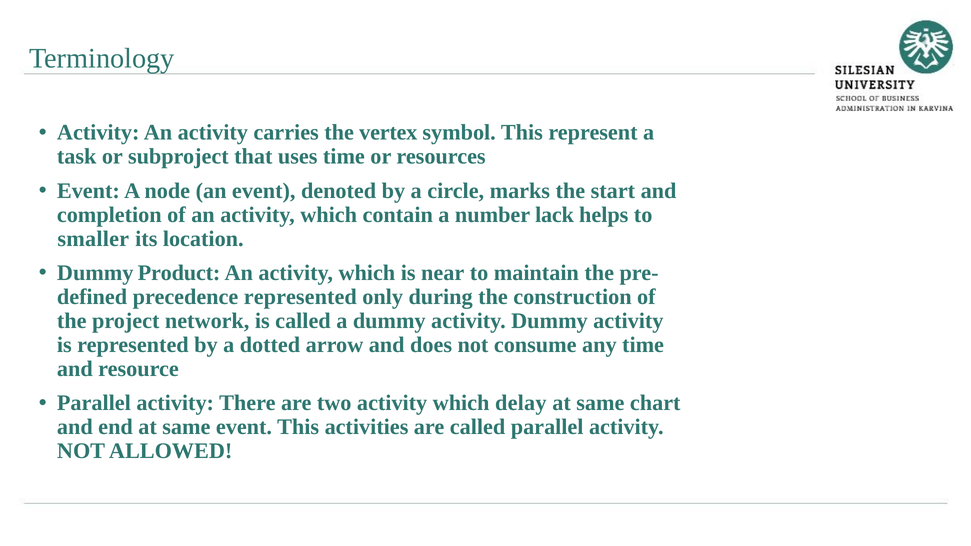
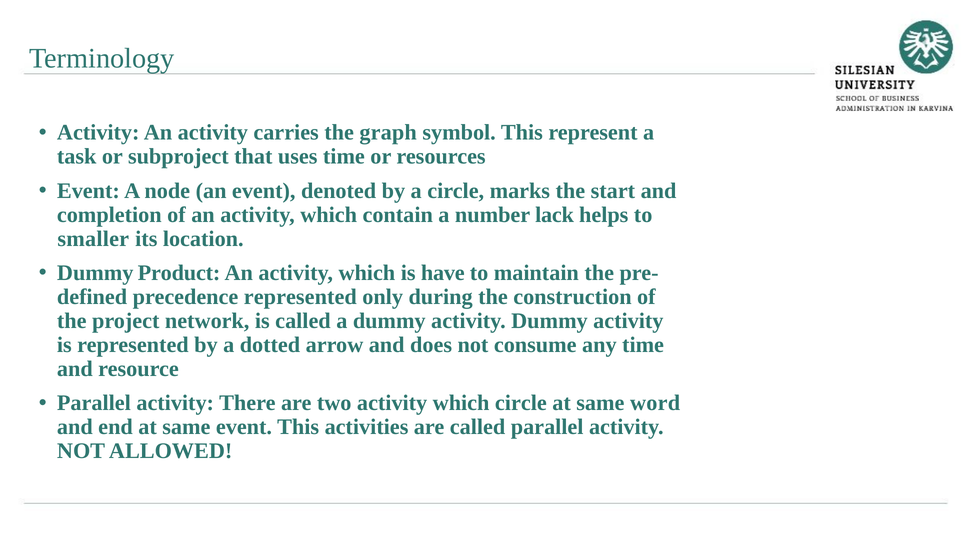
vertex: vertex -> graph (388, 133)
near: near -> have (443, 273)
which delay: delay -> circle (521, 403)
chart: chart -> word (655, 403)
